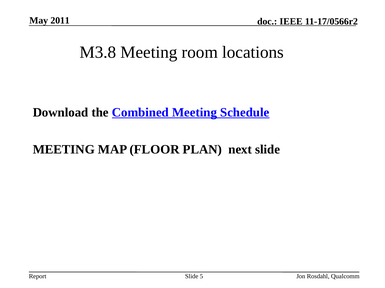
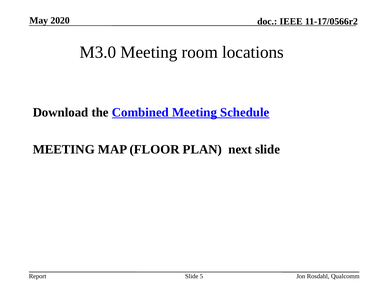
2011: 2011 -> 2020 (60, 20)
M3.8: M3.8 -> M3.0 (98, 52)
